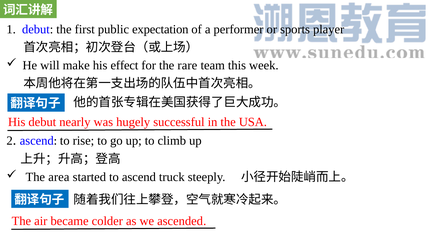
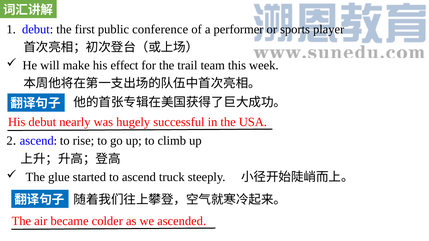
expectation: expectation -> conference (160, 30)
rare: rare -> trail (187, 65)
area: area -> glue (59, 177)
